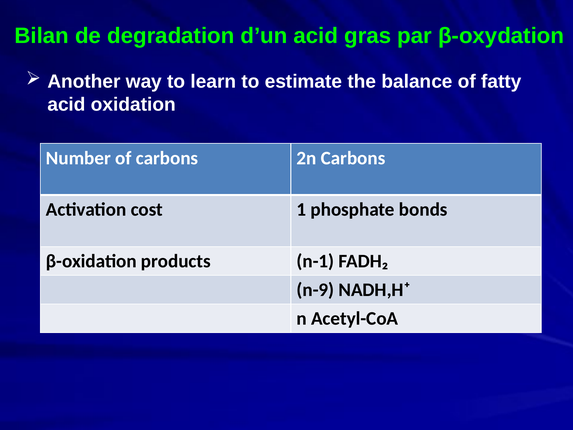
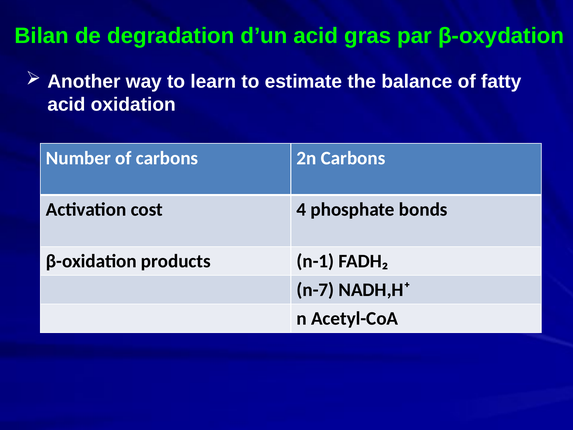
1: 1 -> 4 (301, 210)
n-9: n-9 -> n-7 (315, 290)
